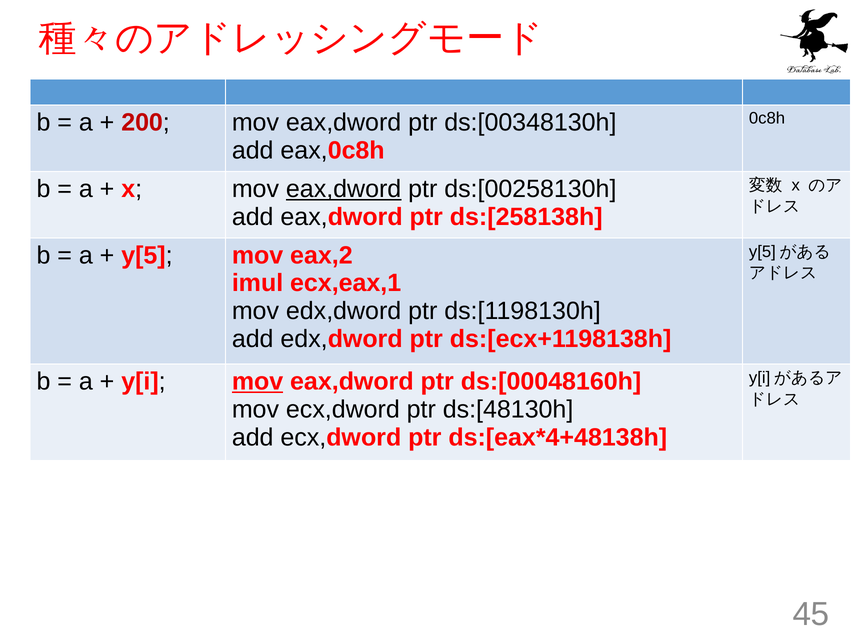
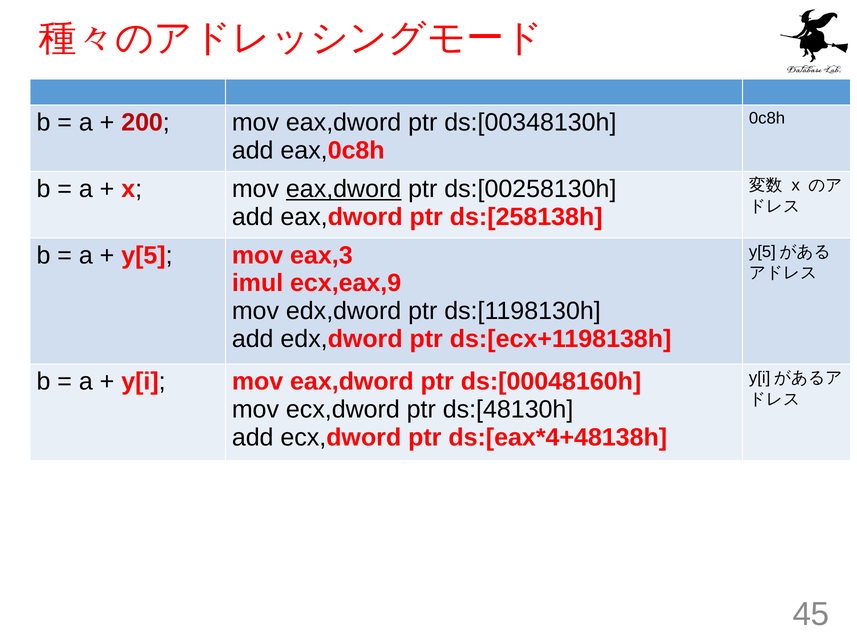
eax,2: eax,2 -> eax,3 (321, 256)
ecx,eax,1: ecx,eax,1 -> ecx,eax,9 (346, 284)
mov underline: present -> none (258, 382)
